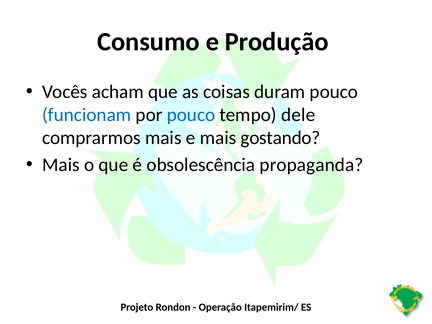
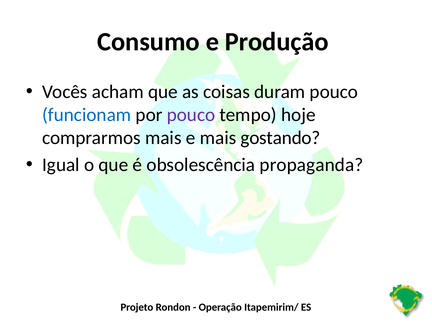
pouco colour: blue -> purple (191, 115)
dele: dele -> hoje (298, 115)
Mais: Mais -> Igual (61, 165)
